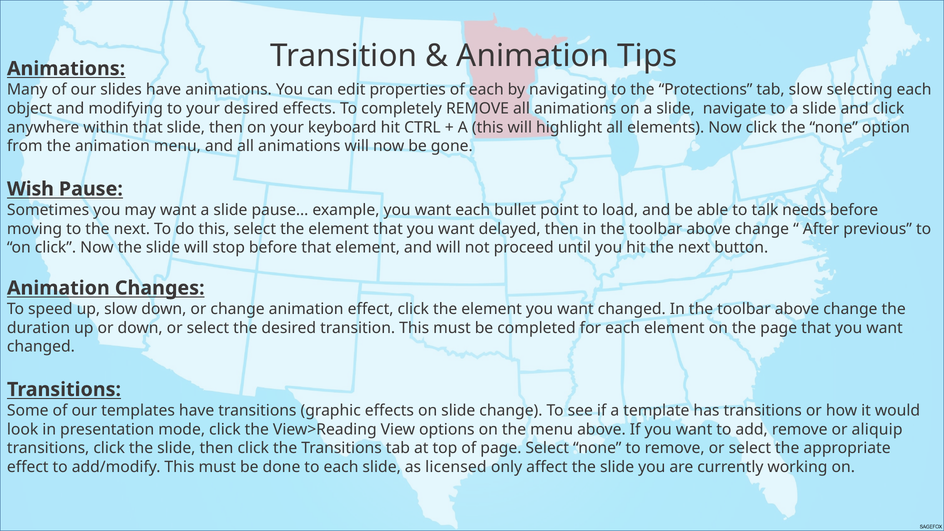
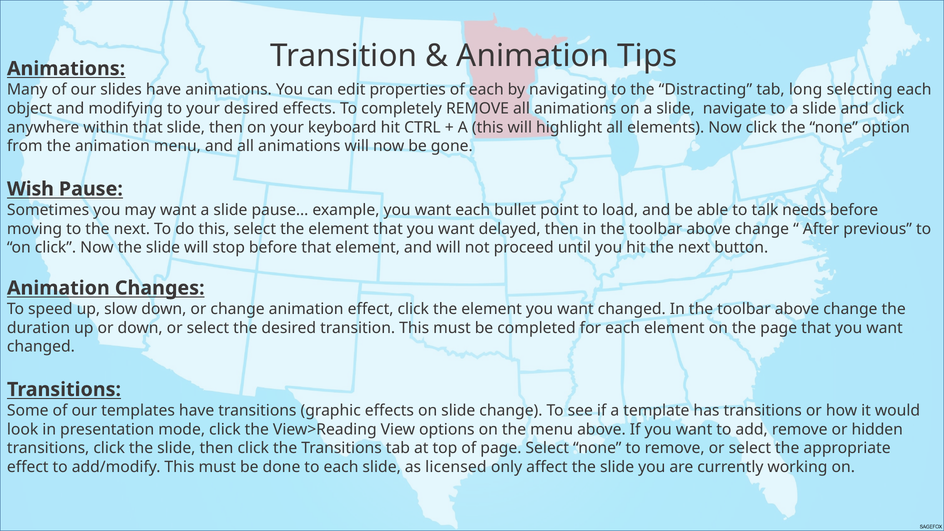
Protections: Protections -> Distracting (705, 90)
tab slow: slow -> long (806, 90)
aliquip: aliquip -> hidden (877, 429)
